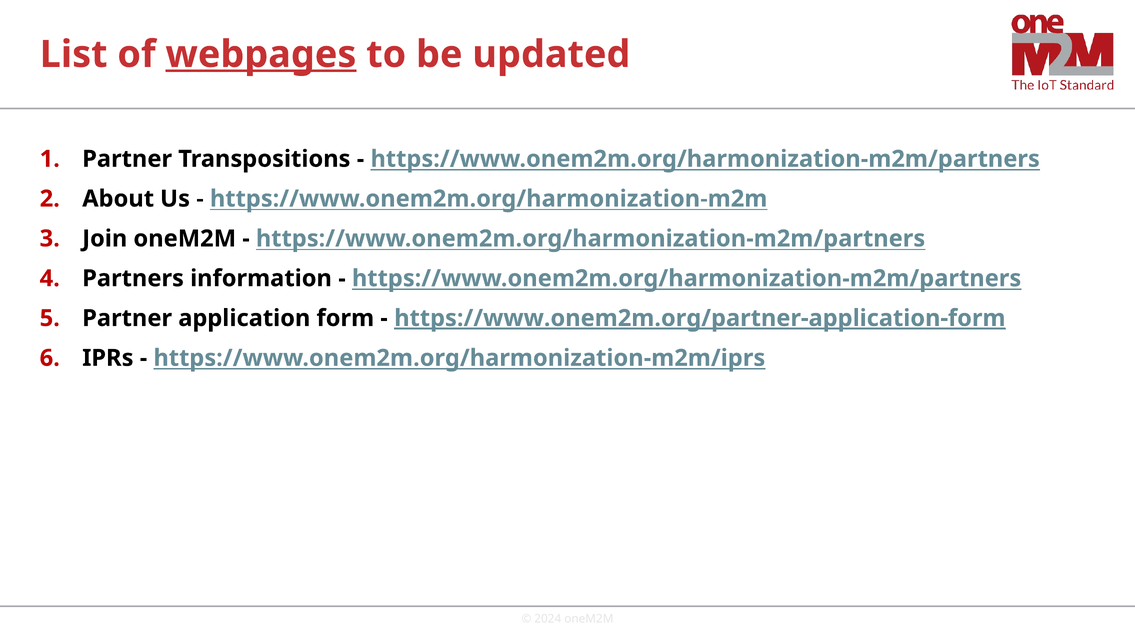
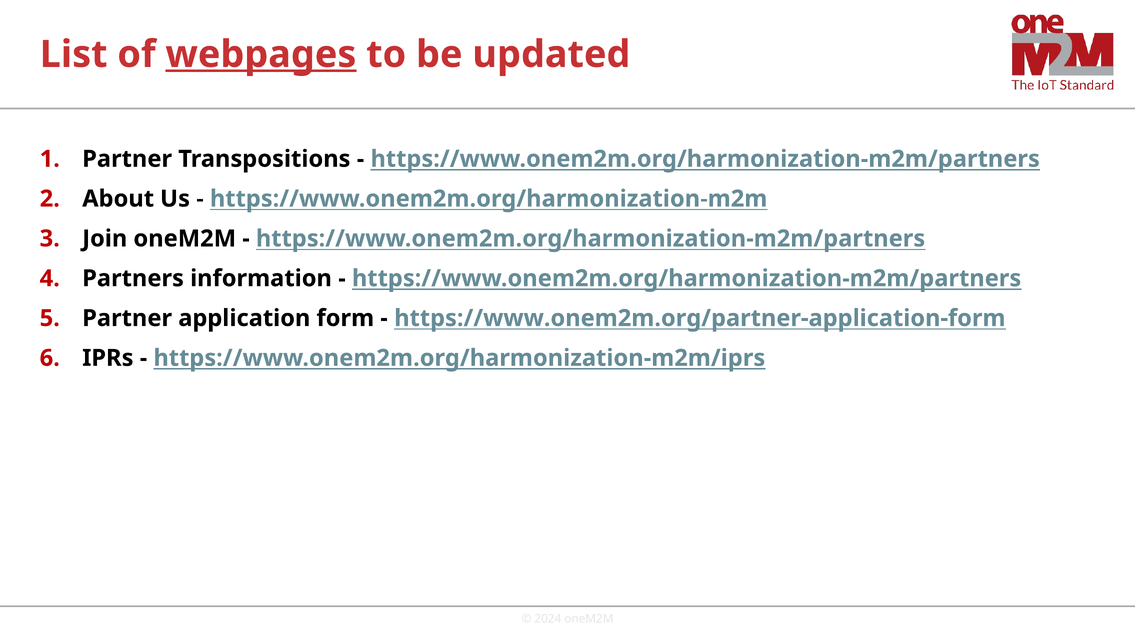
https://www.onem2m.org/partner-application-form underline: present -> none (700, 318)
